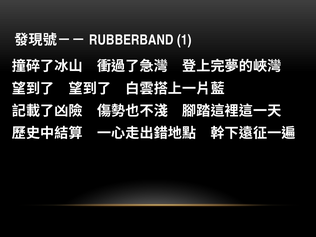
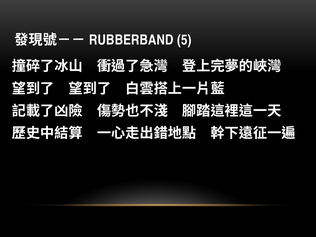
1: 1 -> 5 (184, 40)
